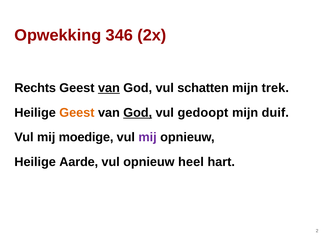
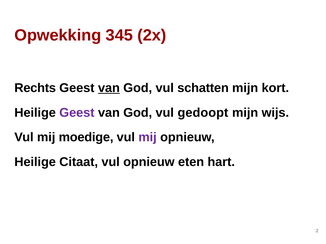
346: 346 -> 345 (119, 35)
trek: trek -> kort (275, 88)
Geest colour: orange -> purple (77, 113)
God underline: present -> none (138, 113)
duif: duif -> wijs (275, 113)
Aarde: Aarde -> Citaat (79, 162)
heel: heel -> eten (191, 162)
